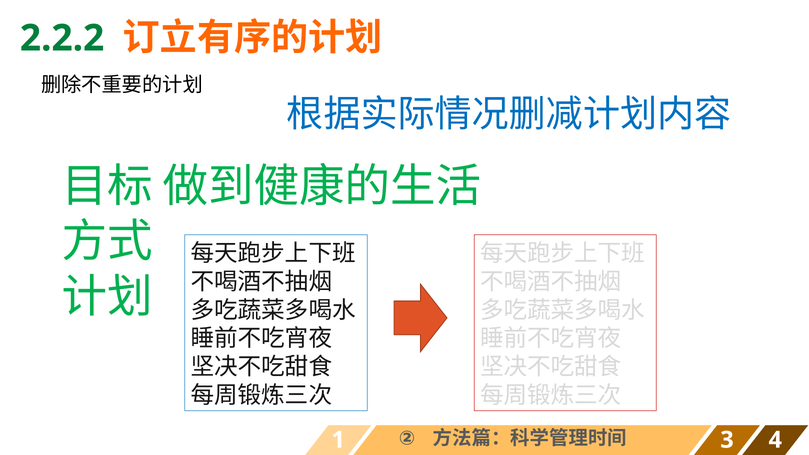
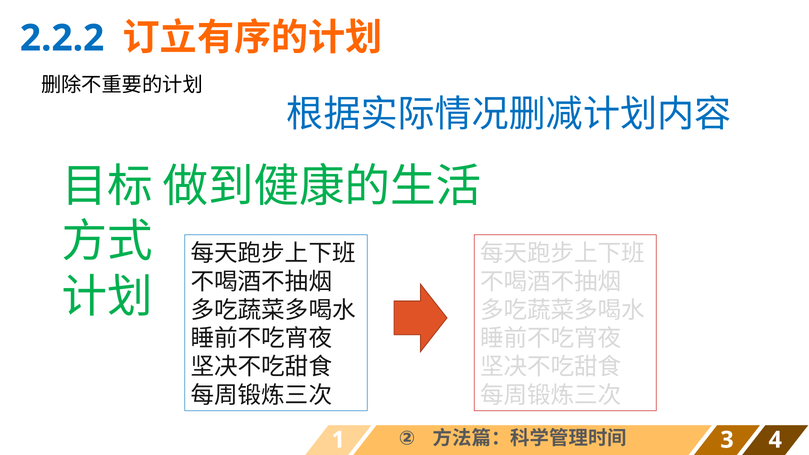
2.2.2 colour: green -> blue (62, 38)
